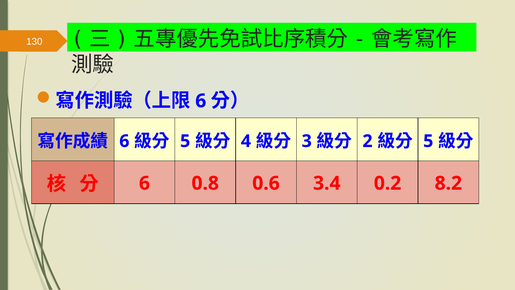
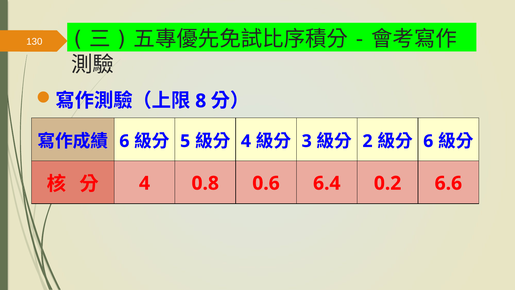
6: 6 -> 8 (201, 101)
5: 5 -> 6 (428, 141)
6: 6 -> 4 (144, 183)
3.4: 3.4 -> 6.4 (327, 183)
8.2: 8.2 -> 6.6 (448, 183)
